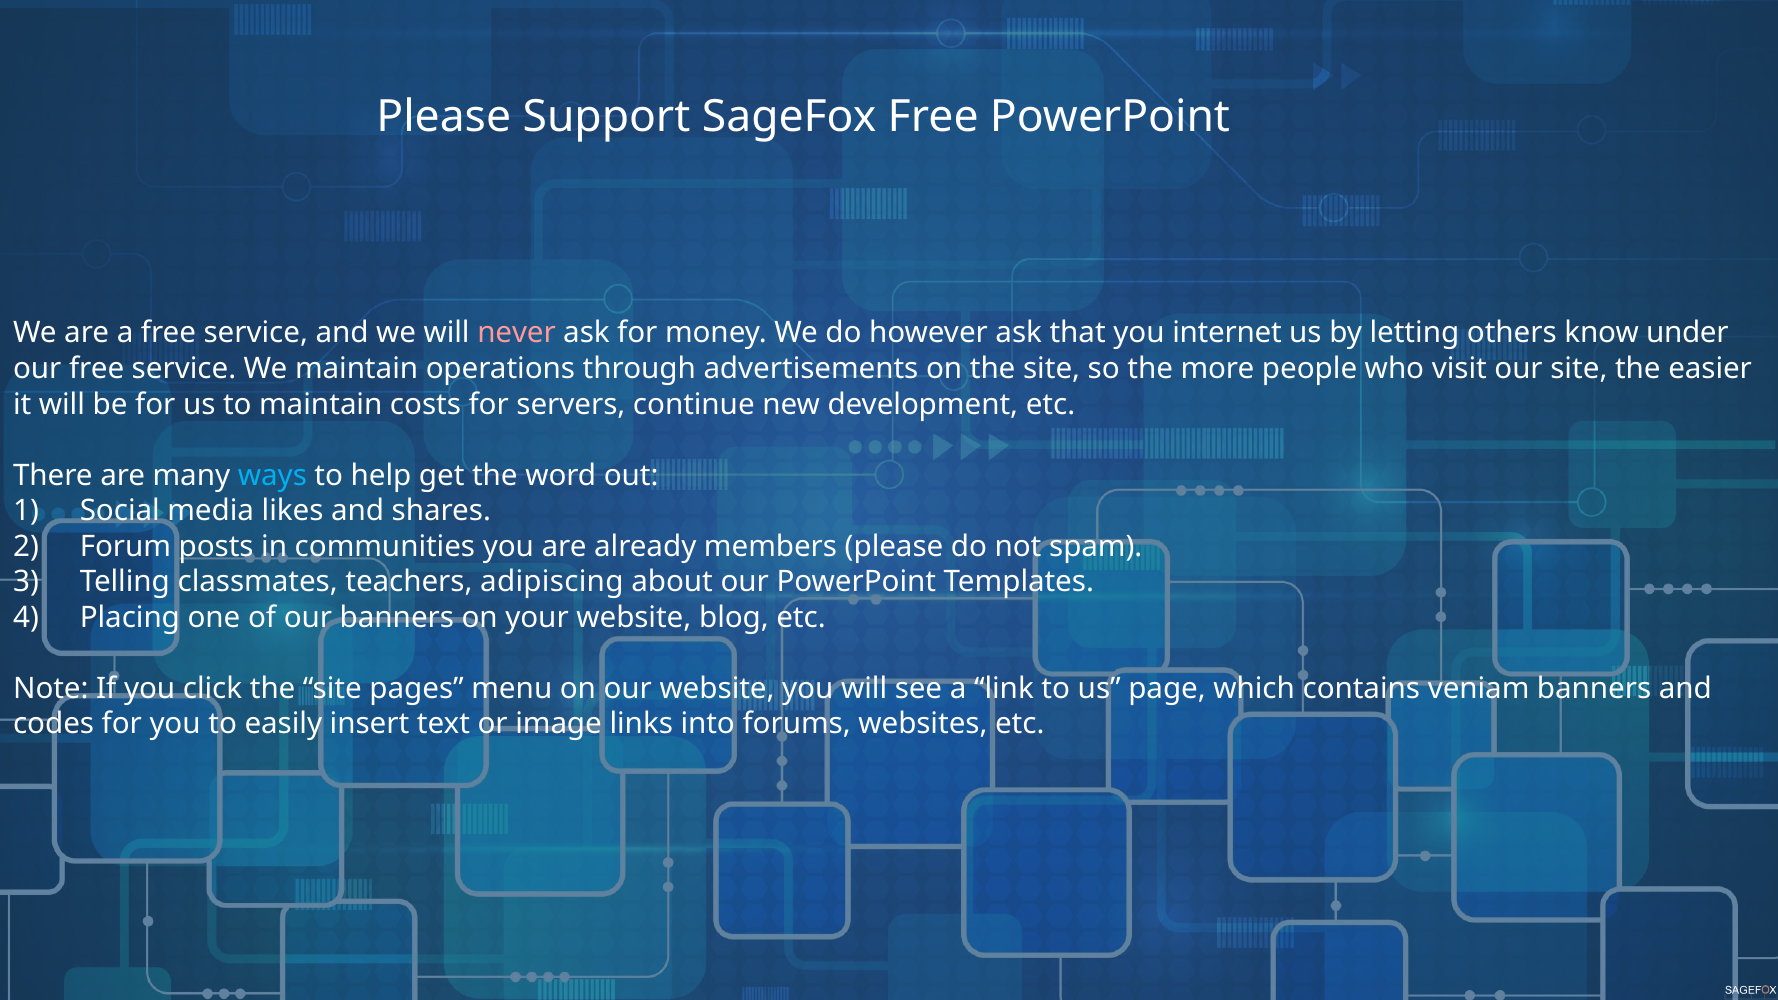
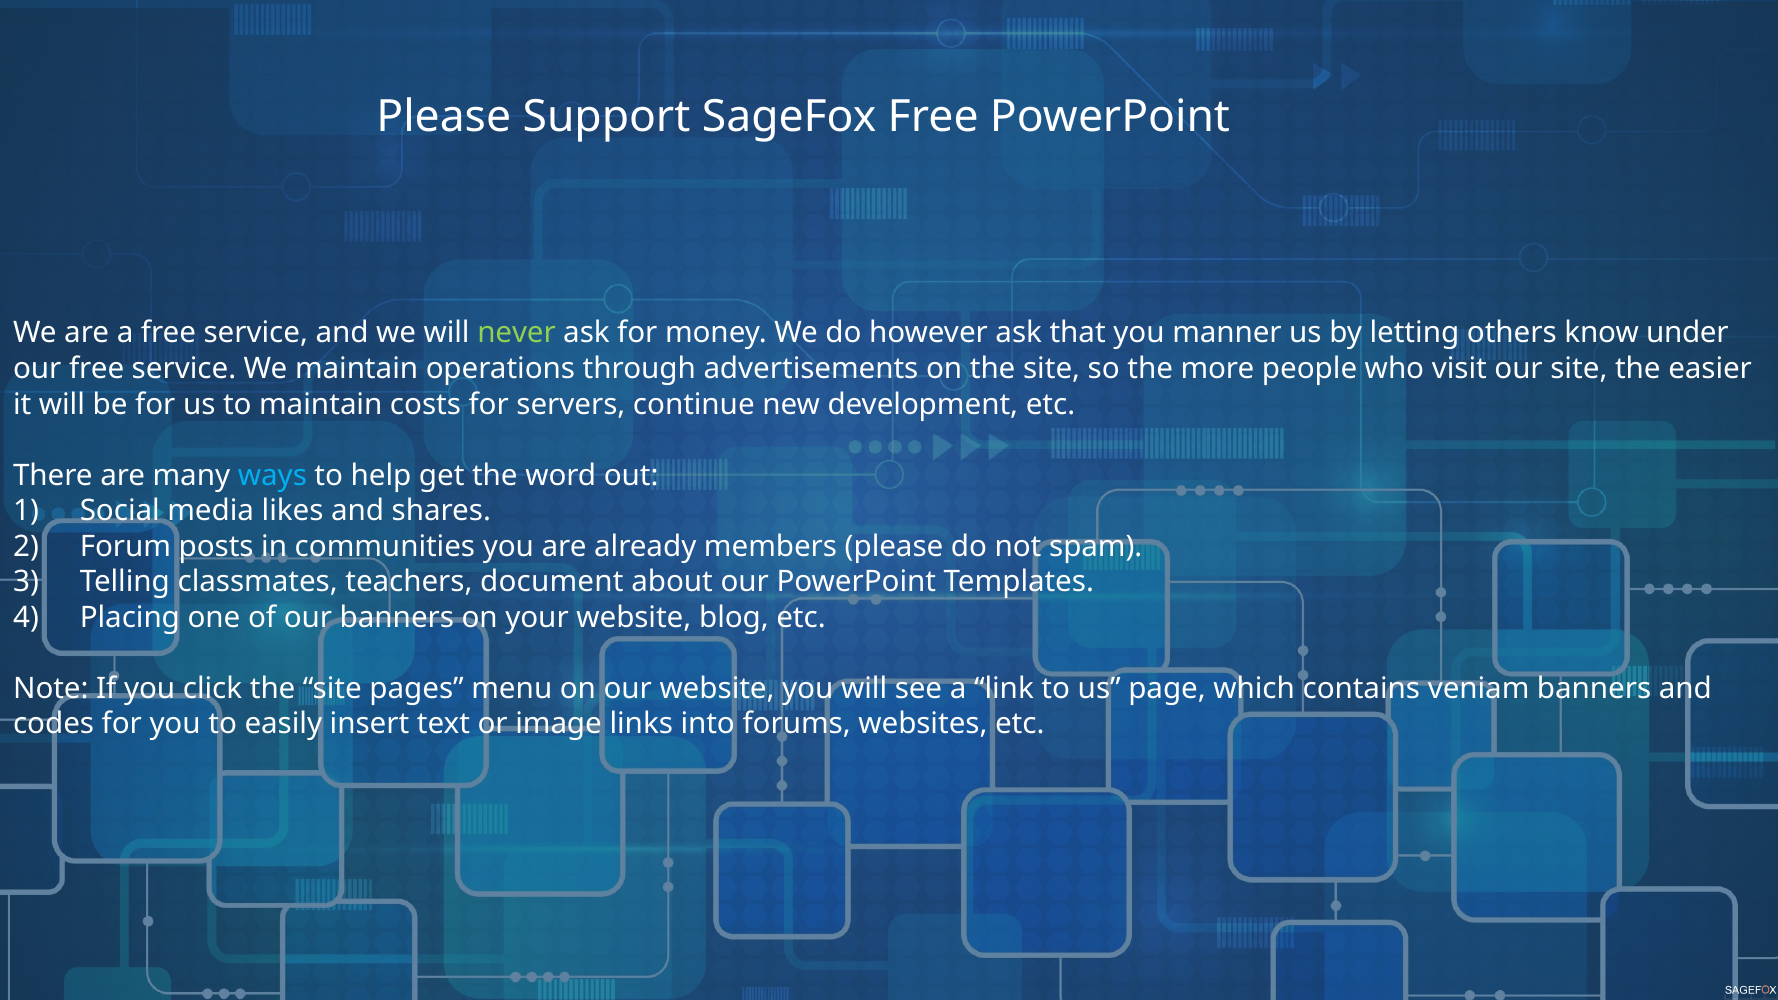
never colour: pink -> light green (517, 333)
internet: internet -> manner (1227, 333)
adipiscing: adipiscing -> document (552, 582)
